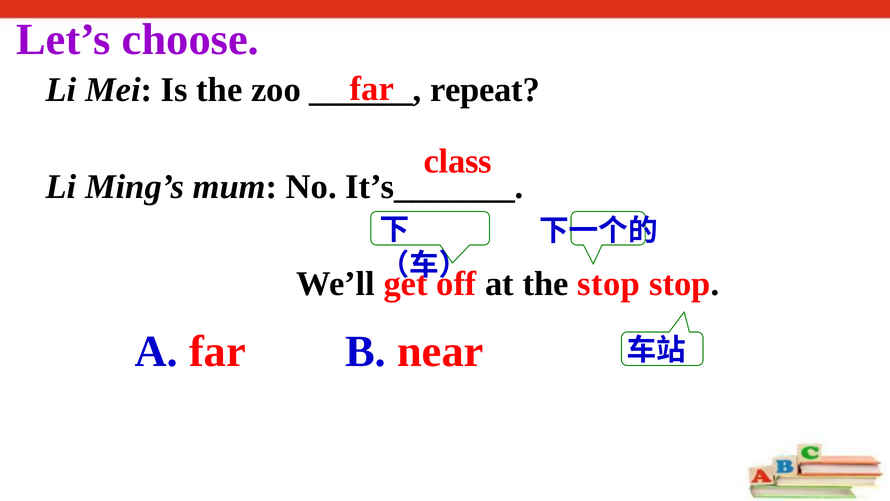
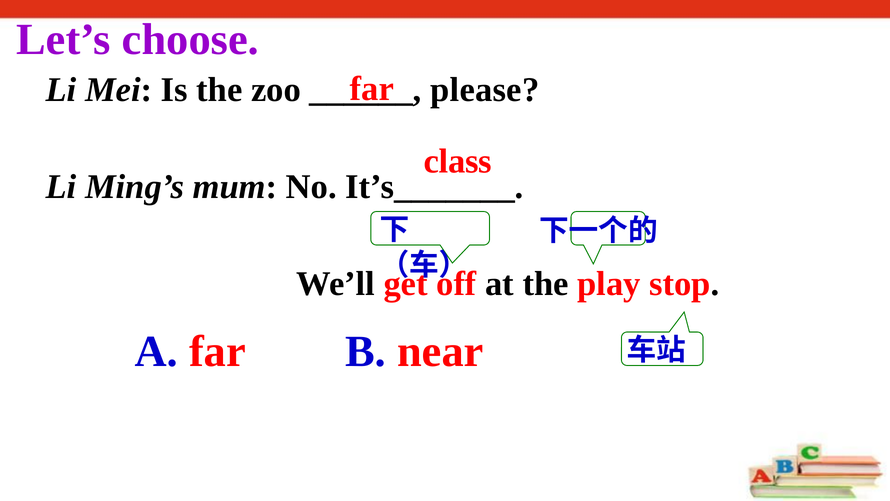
repeat: repeat -> please (485, 90)
the stop: stop -> play (609, 284)
